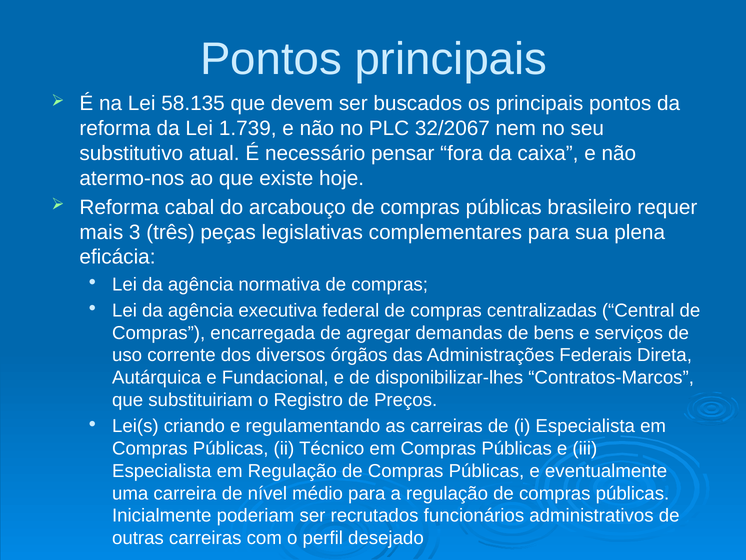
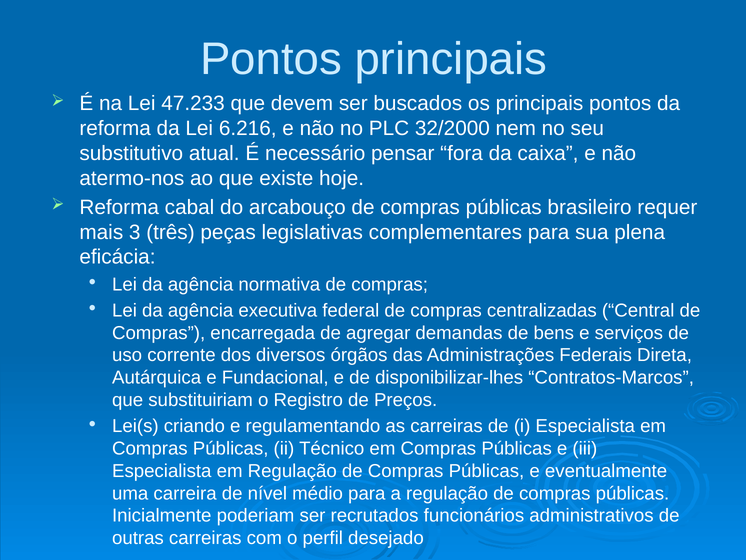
58.135: 58.135 -> 47.233 (193, 104)
1.739: 1.739 -> 6.216 (248, 128)
32/2067: 32/2067 -> 32/2000 (452, 128)
